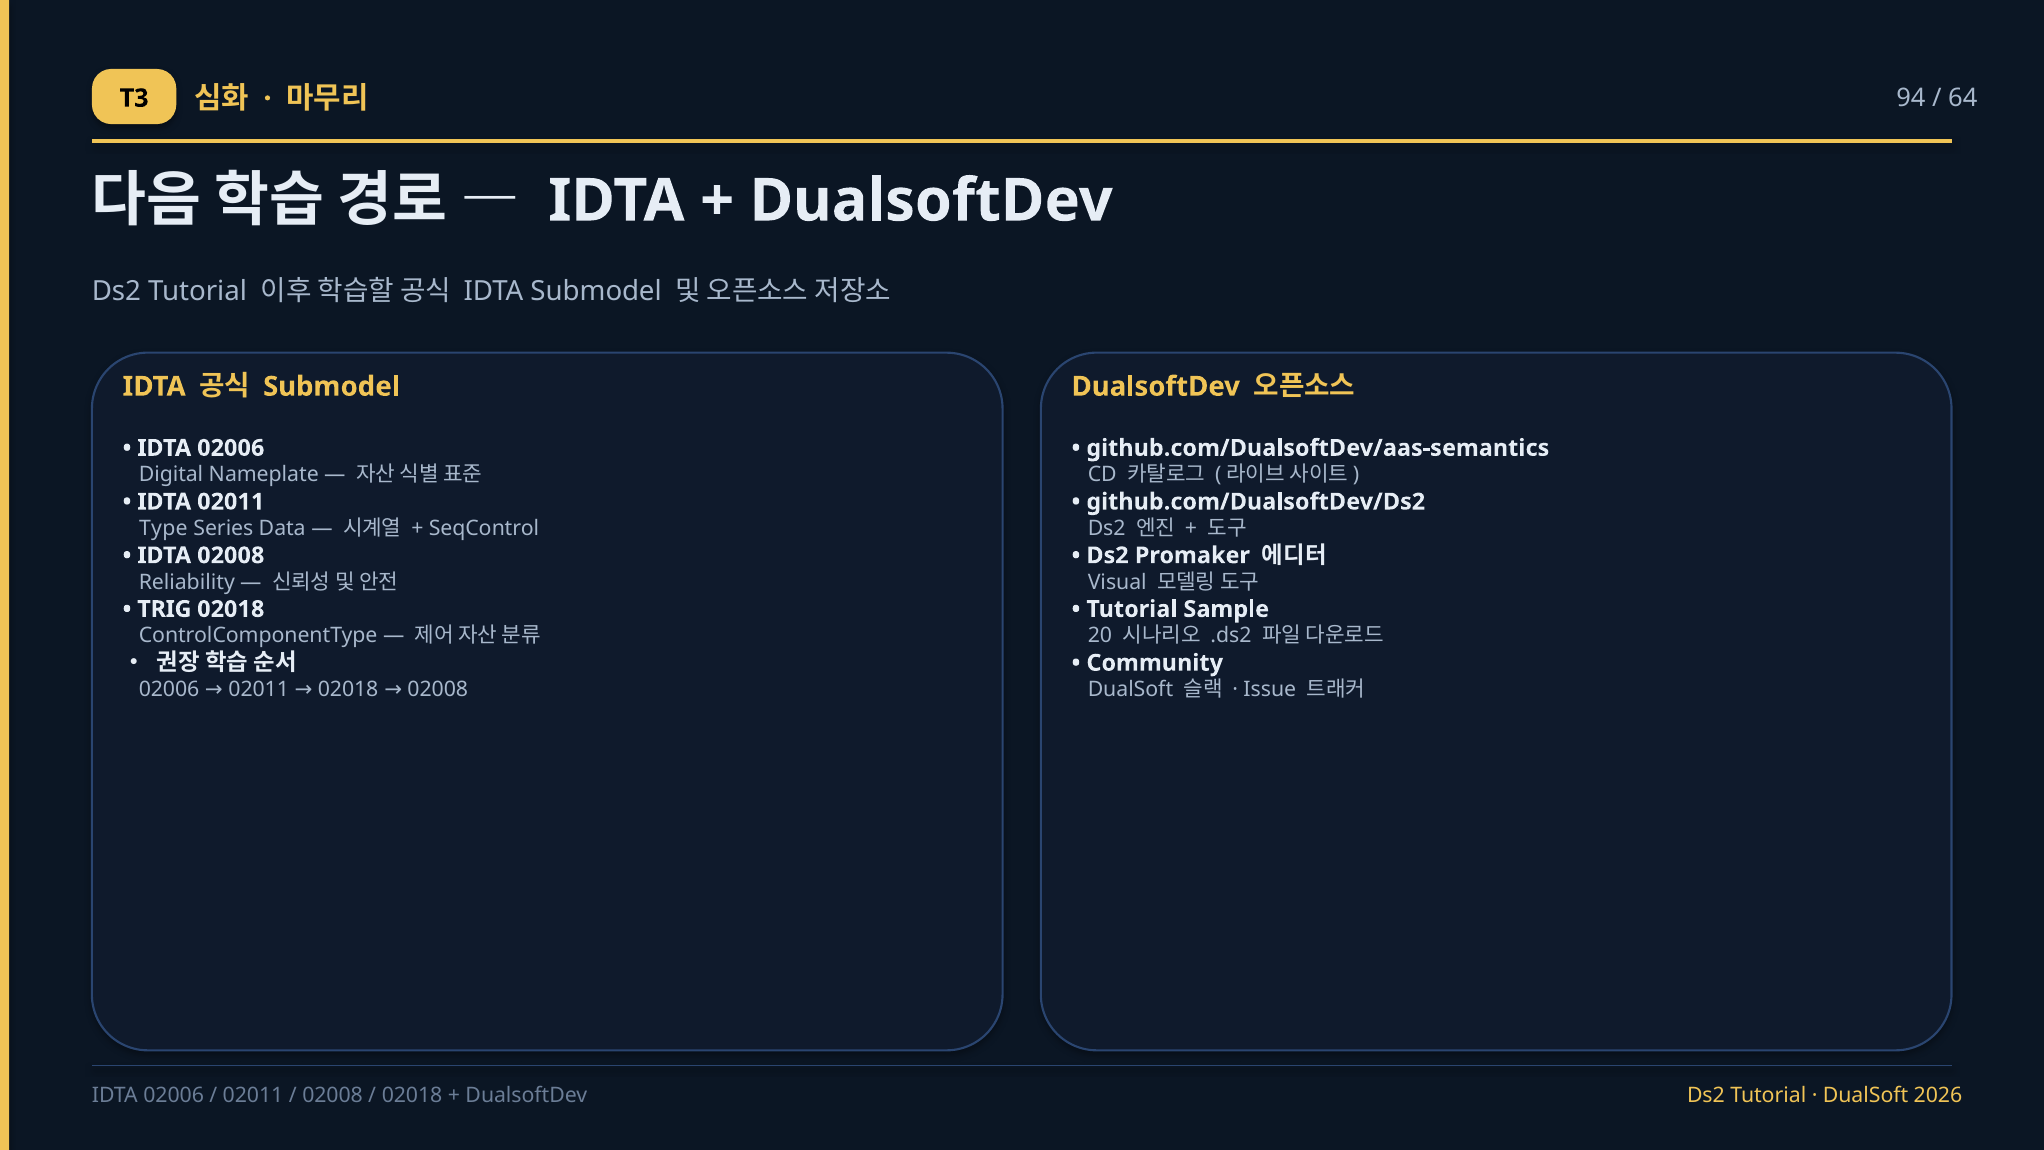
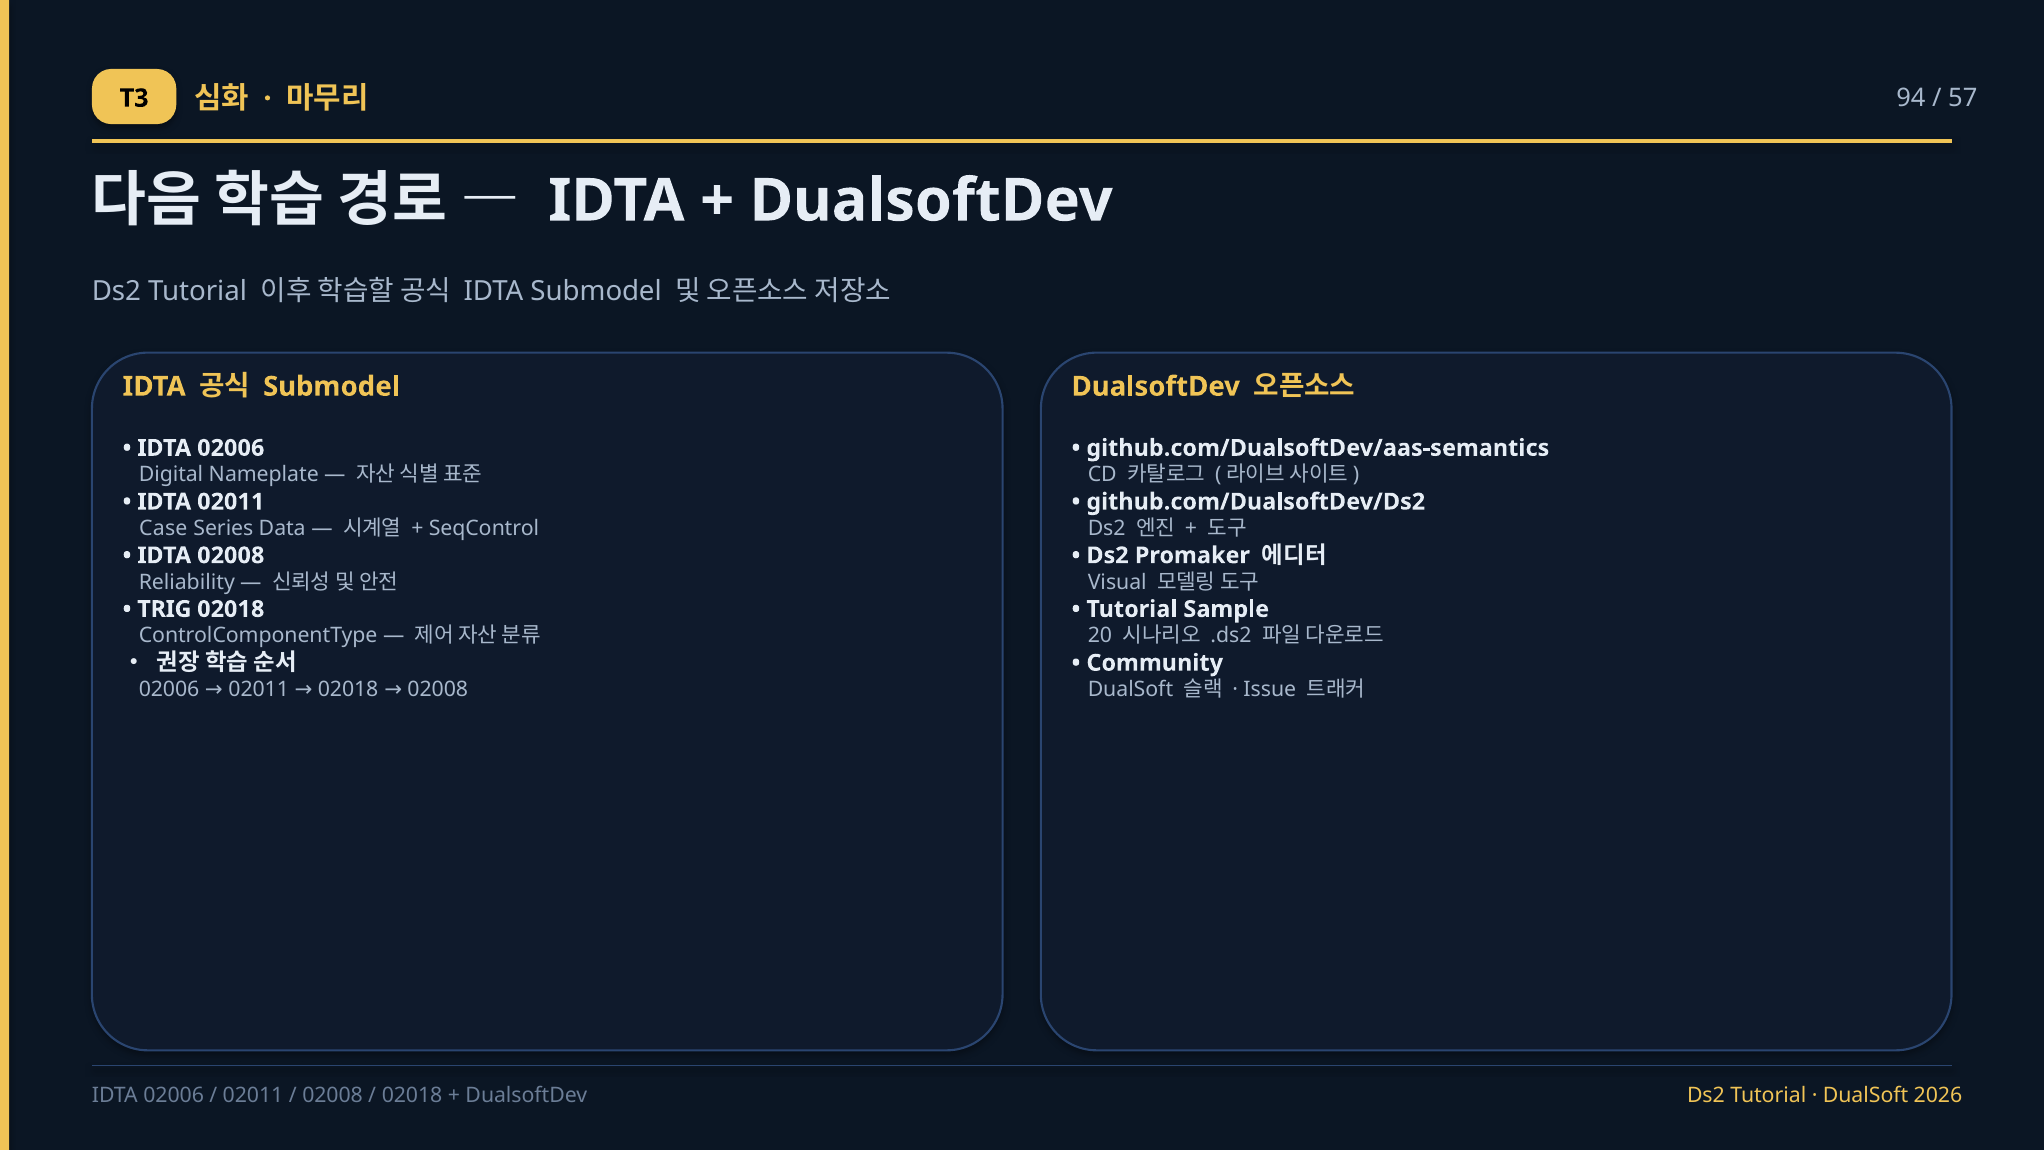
64: 64 -> 57 (1963, 98)
Type: Type -> Case (163, 528)
